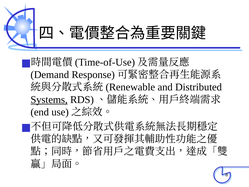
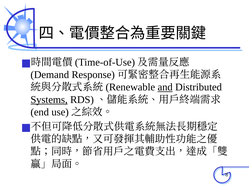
and underline: none -> present (165, 87)
